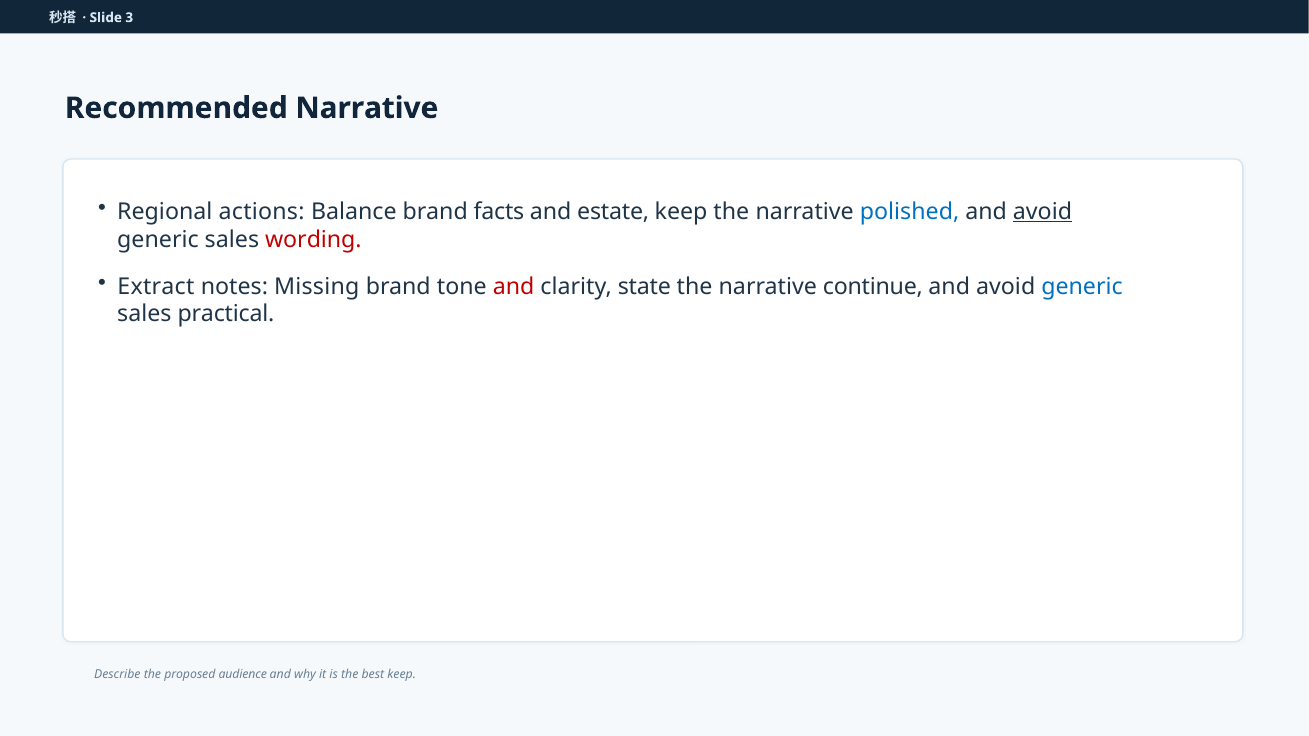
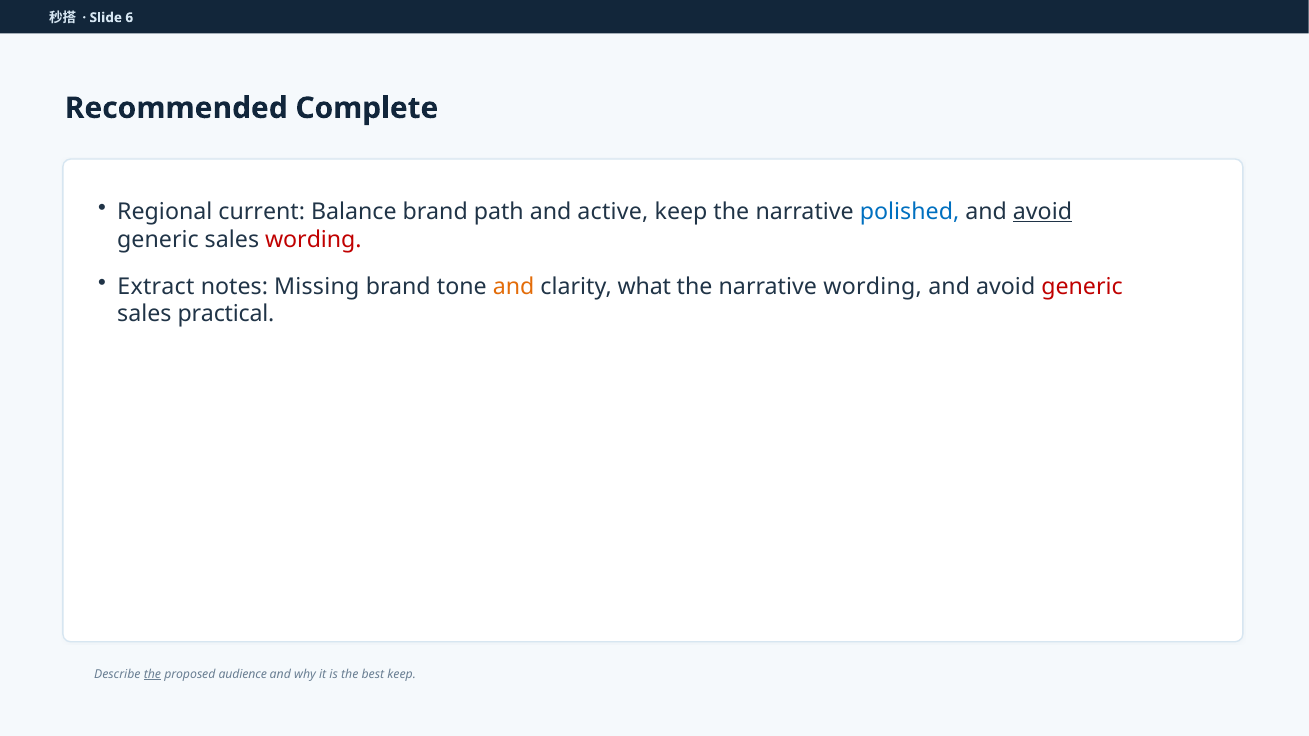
3: 3 -> 6 (129, 18)
Recommended Narrative: Narrative -> Complete (367, 108)
actions: actions -> current (262, 212)
facts: facts -> path (499, 212)
estate: estate -> active (613, 212)
and colour: red -> orange (514, 287)
state: state -> what (644, 287)
narrative continue: continue -> wording (873, 287)
generic colour: blue -> red (1082, 287)
the underline: none -> present (152, 674)
